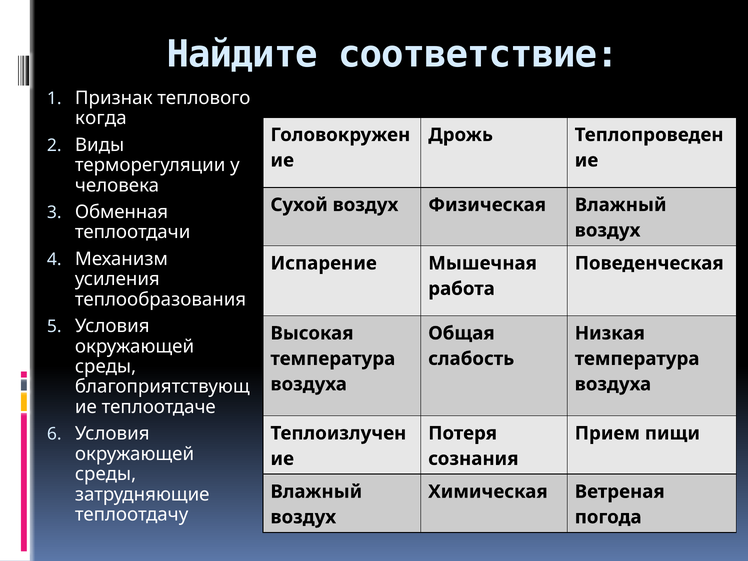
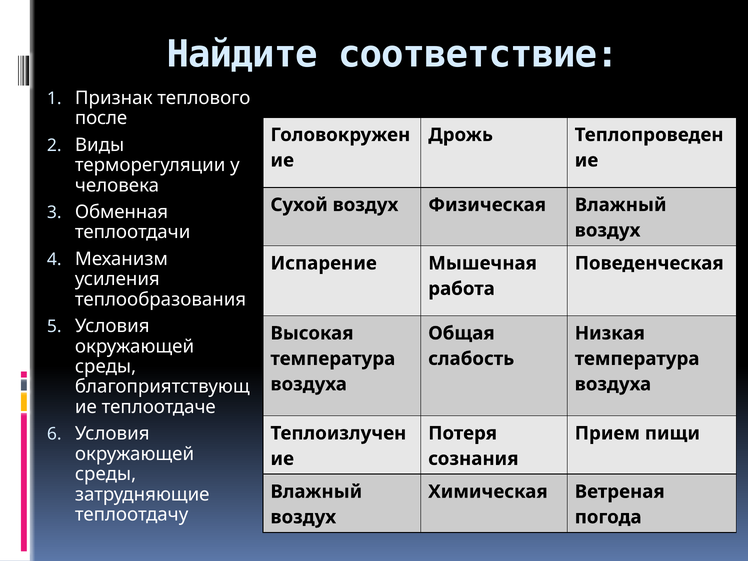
когда: когда -> после (101, 118)
